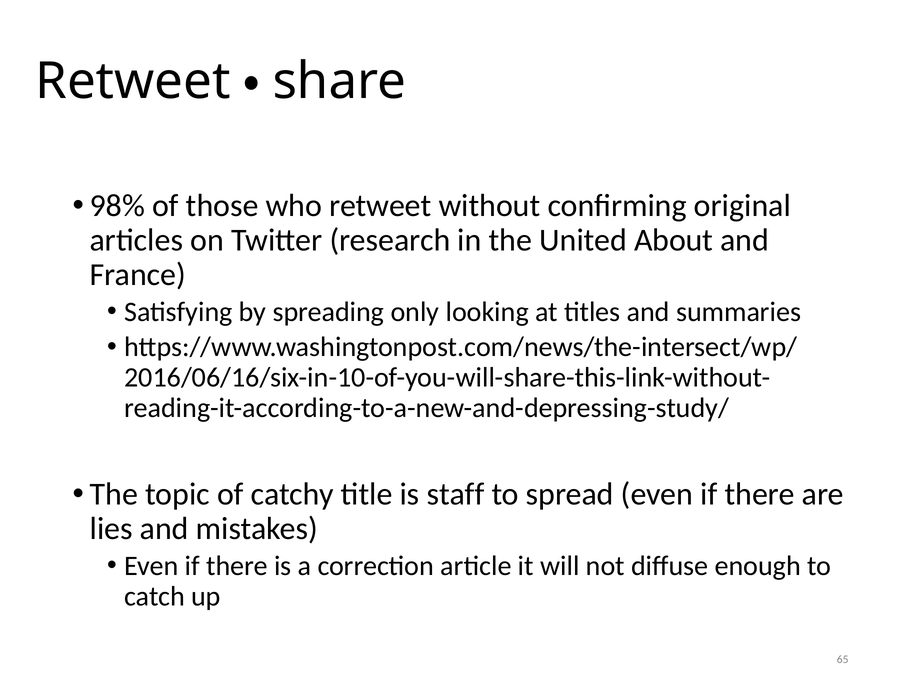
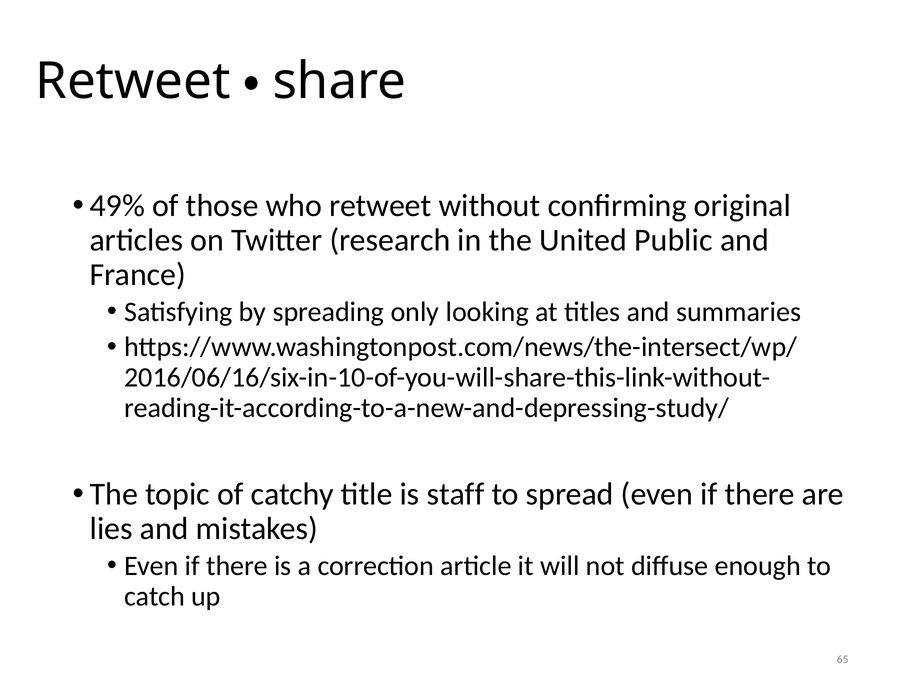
98%: 98% -> 49% (117, 206)
About: About -> Public (673, 240)
